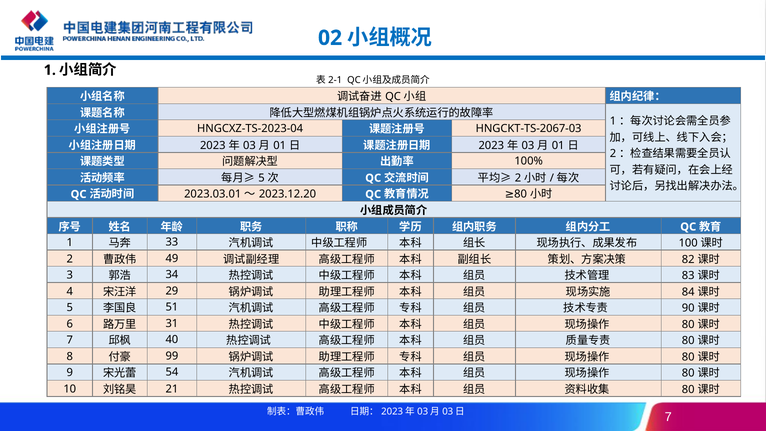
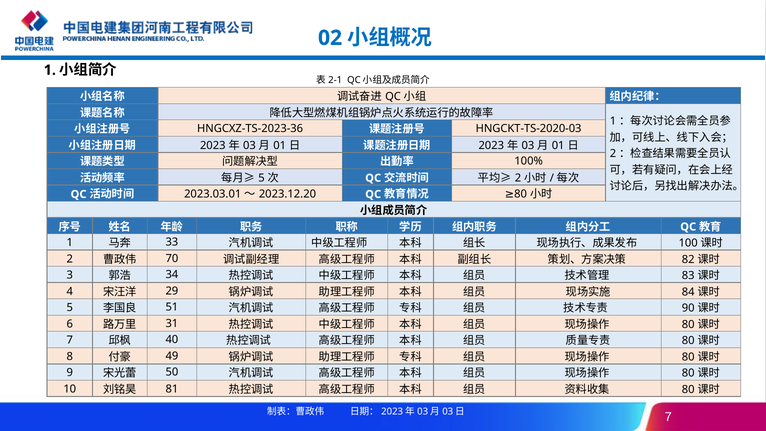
HNGCXZ-TS-2023-04: HNGCXZ-TS-2023-04 -> HNGCXZ-TS-2023-36 (250, 129)
HNGCKT-TS-2067-03: HNGCKT-TS-2067-03 -> HNGCKT-TS-2020-03 (529, 129)
49: 49 -> 70 (172, 258)
99: 99 -> 49 (172, 356)
54: 54 -> 50 (172, 372)
21: 21 -> 81 (172, 389)
